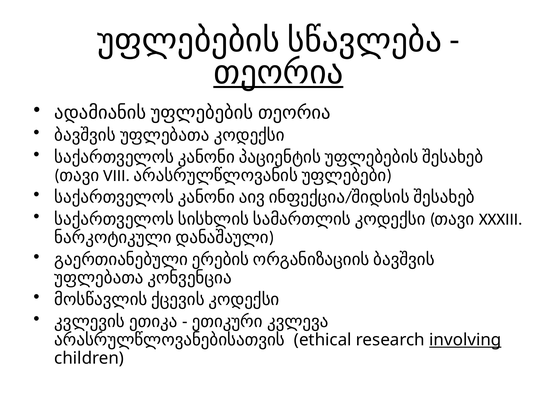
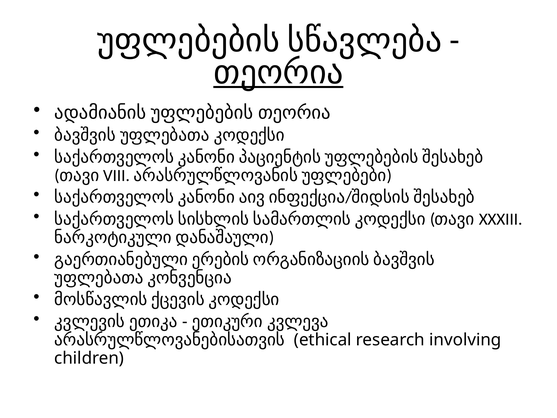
involving underline: present -> none (465, 340)
